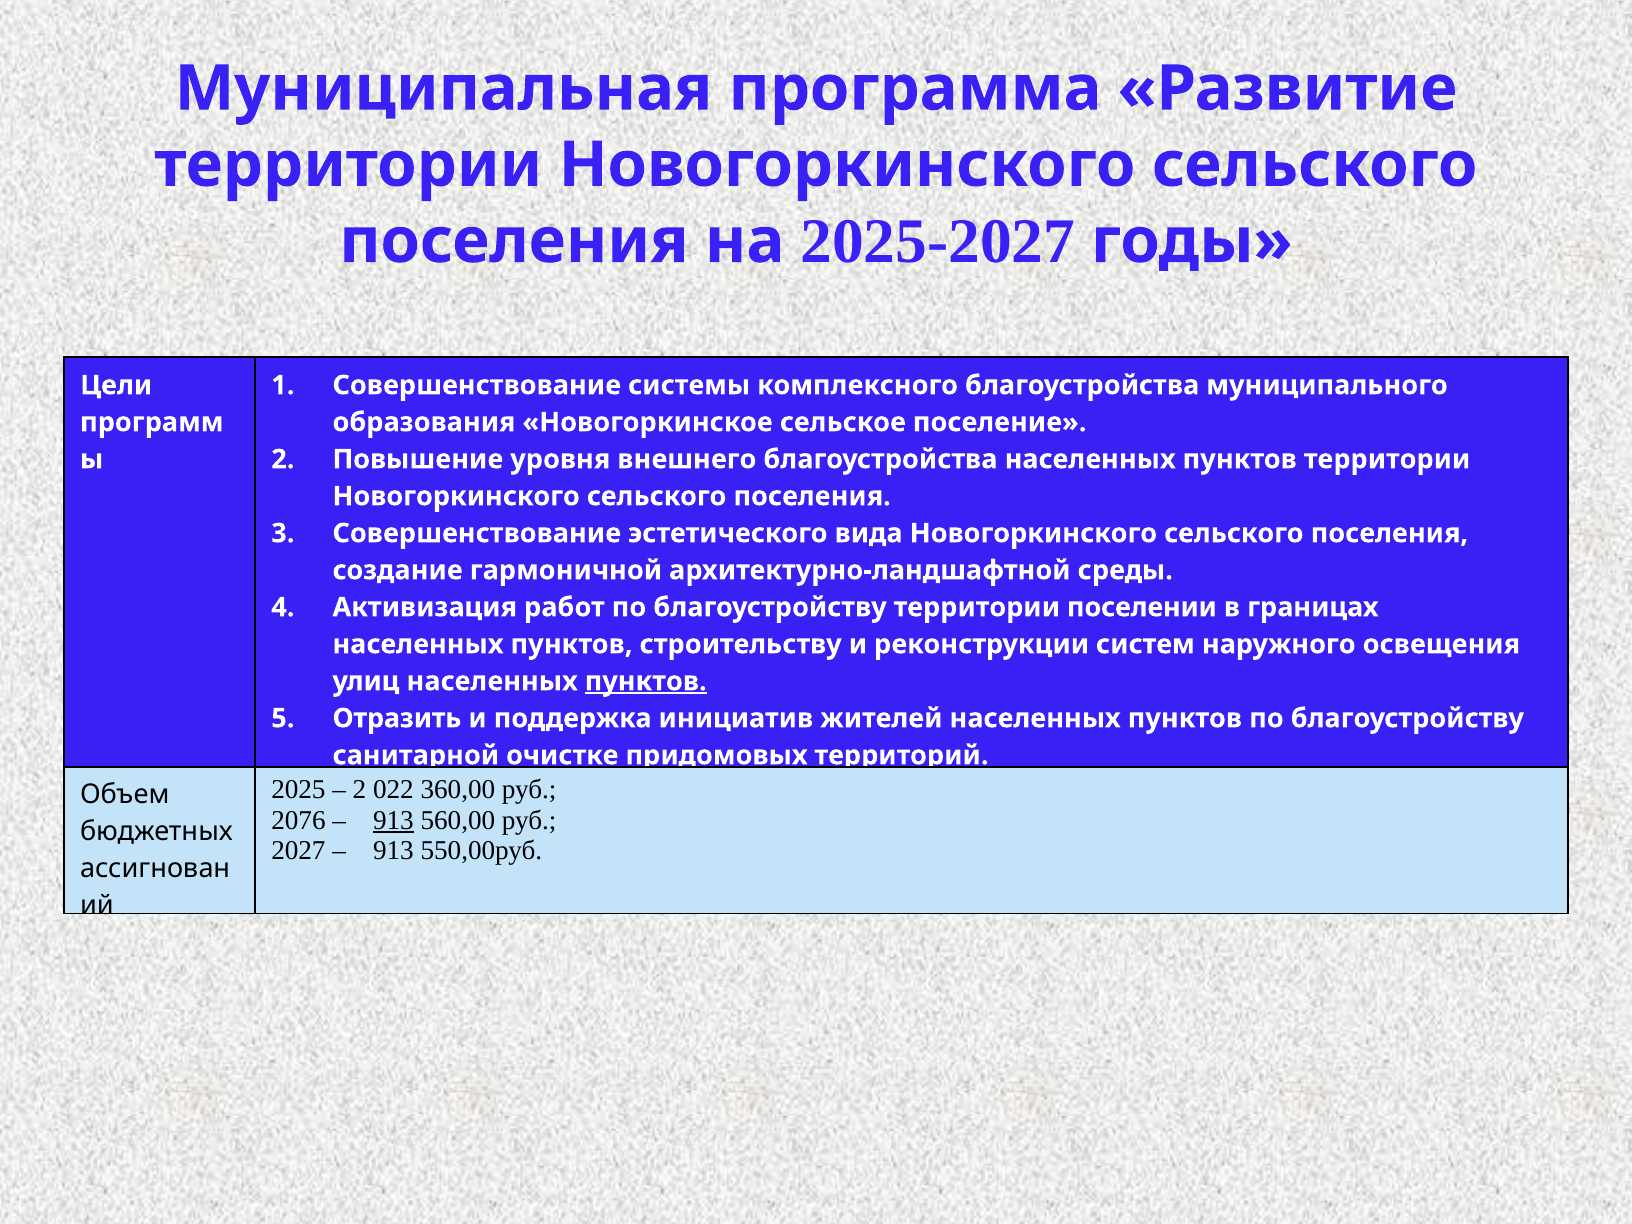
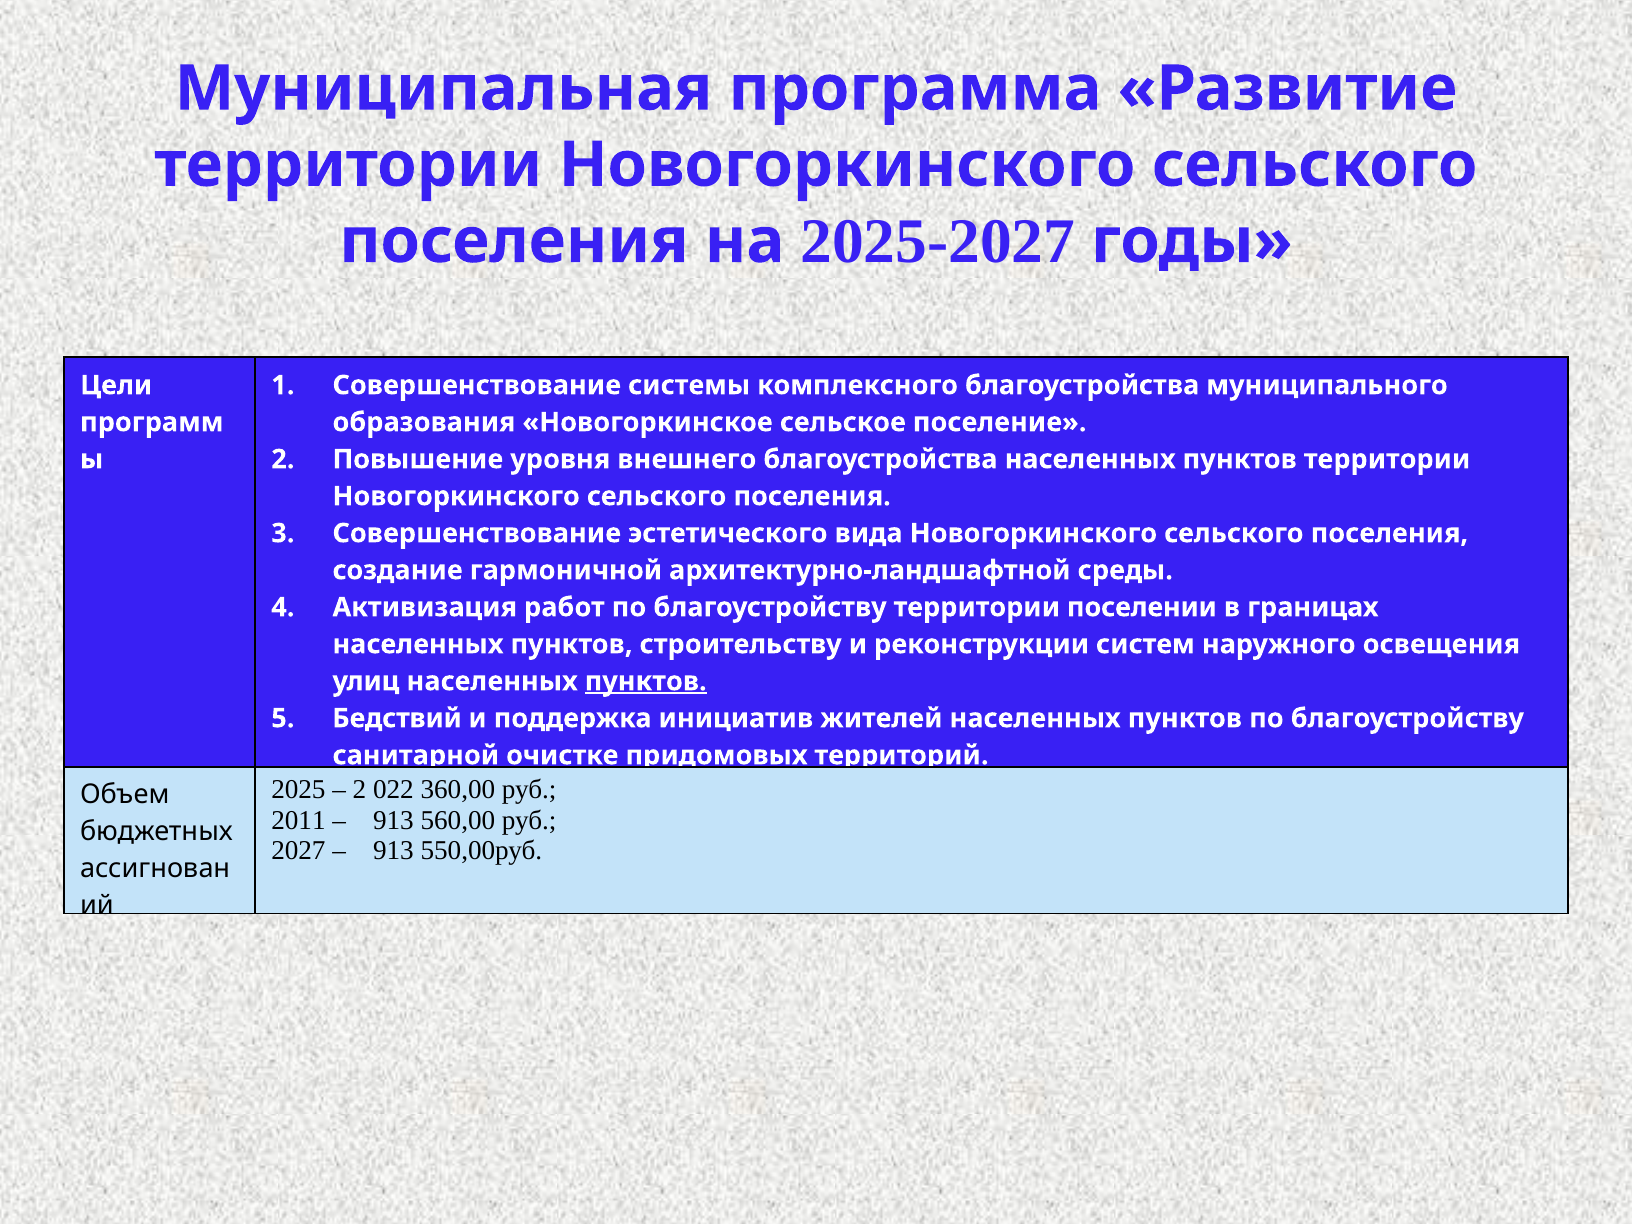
Отразить: Отразить -> Бедствий (397, 718)
2076: 2076 -> 2011 (298, 820)
913 underline: present -> none (393, 820)
